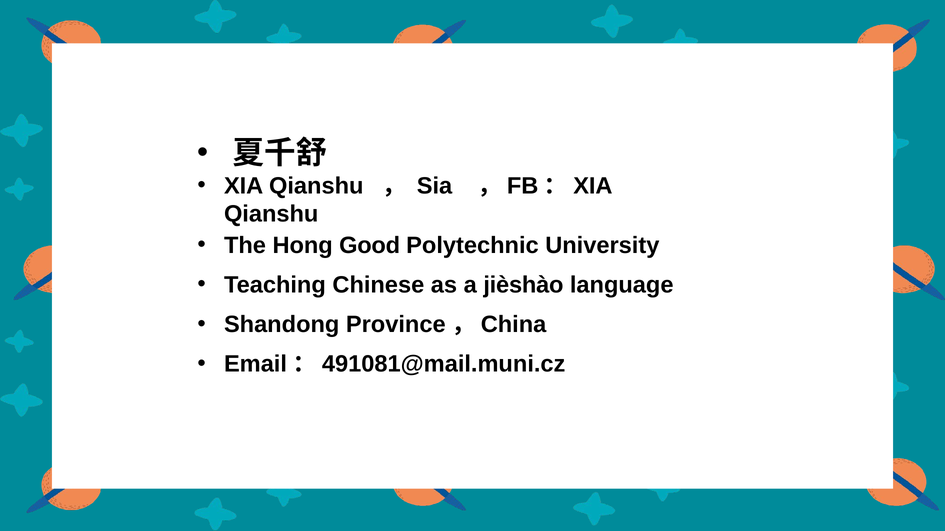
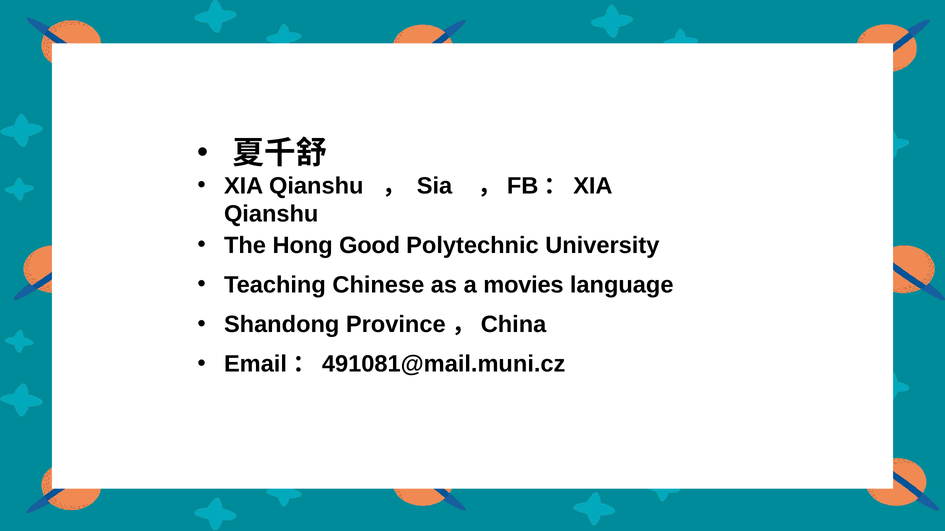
jièshào: jièshào -> movies (523, 285)
